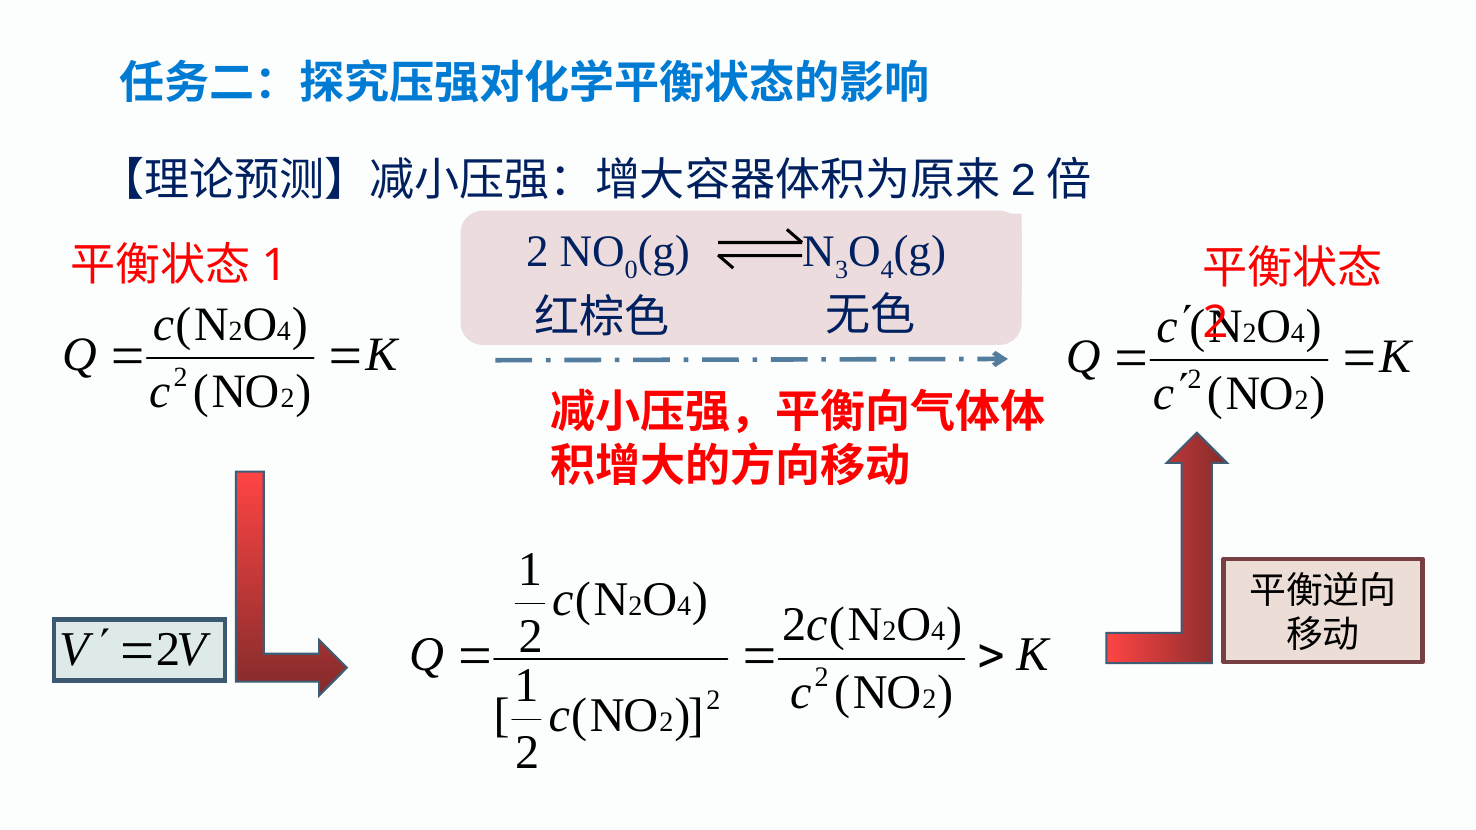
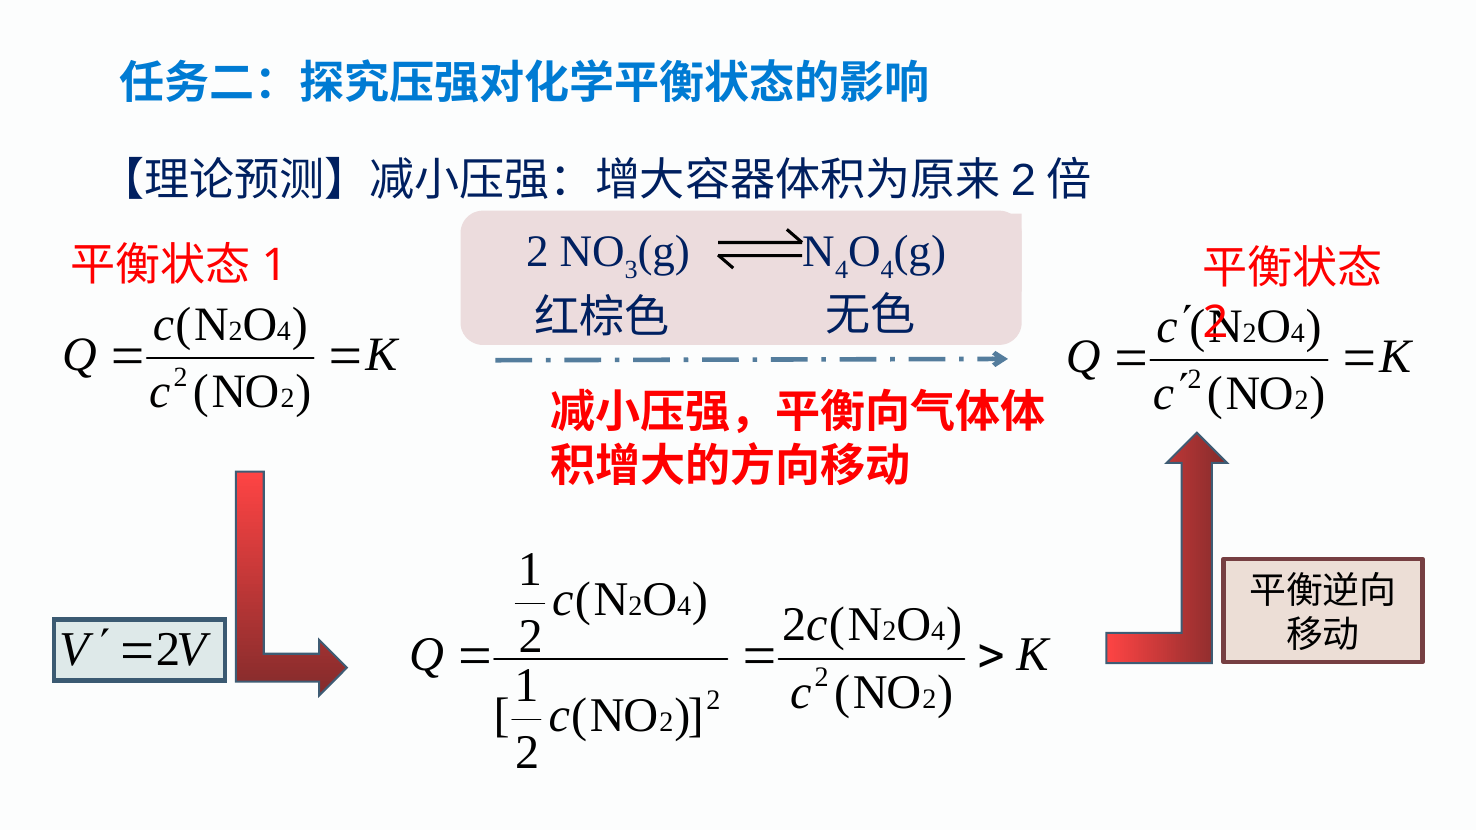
0: 0 -> 3 (631, 270)
3: 3 -> 4 (842, 270)
